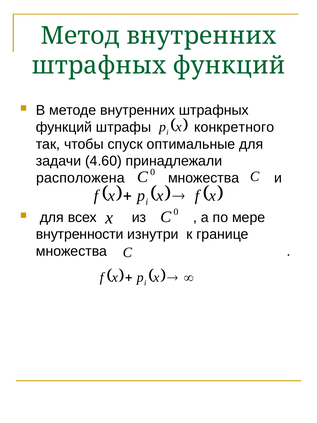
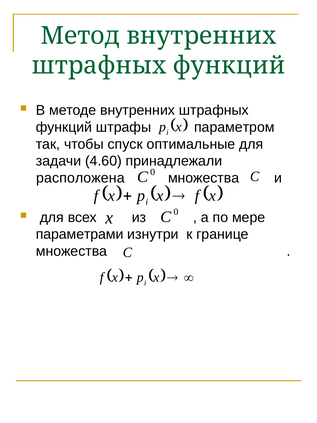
конкретного: конкретного -> параметром (234, 127)
внутренности: внутренности -> параметрами (80, 234)
